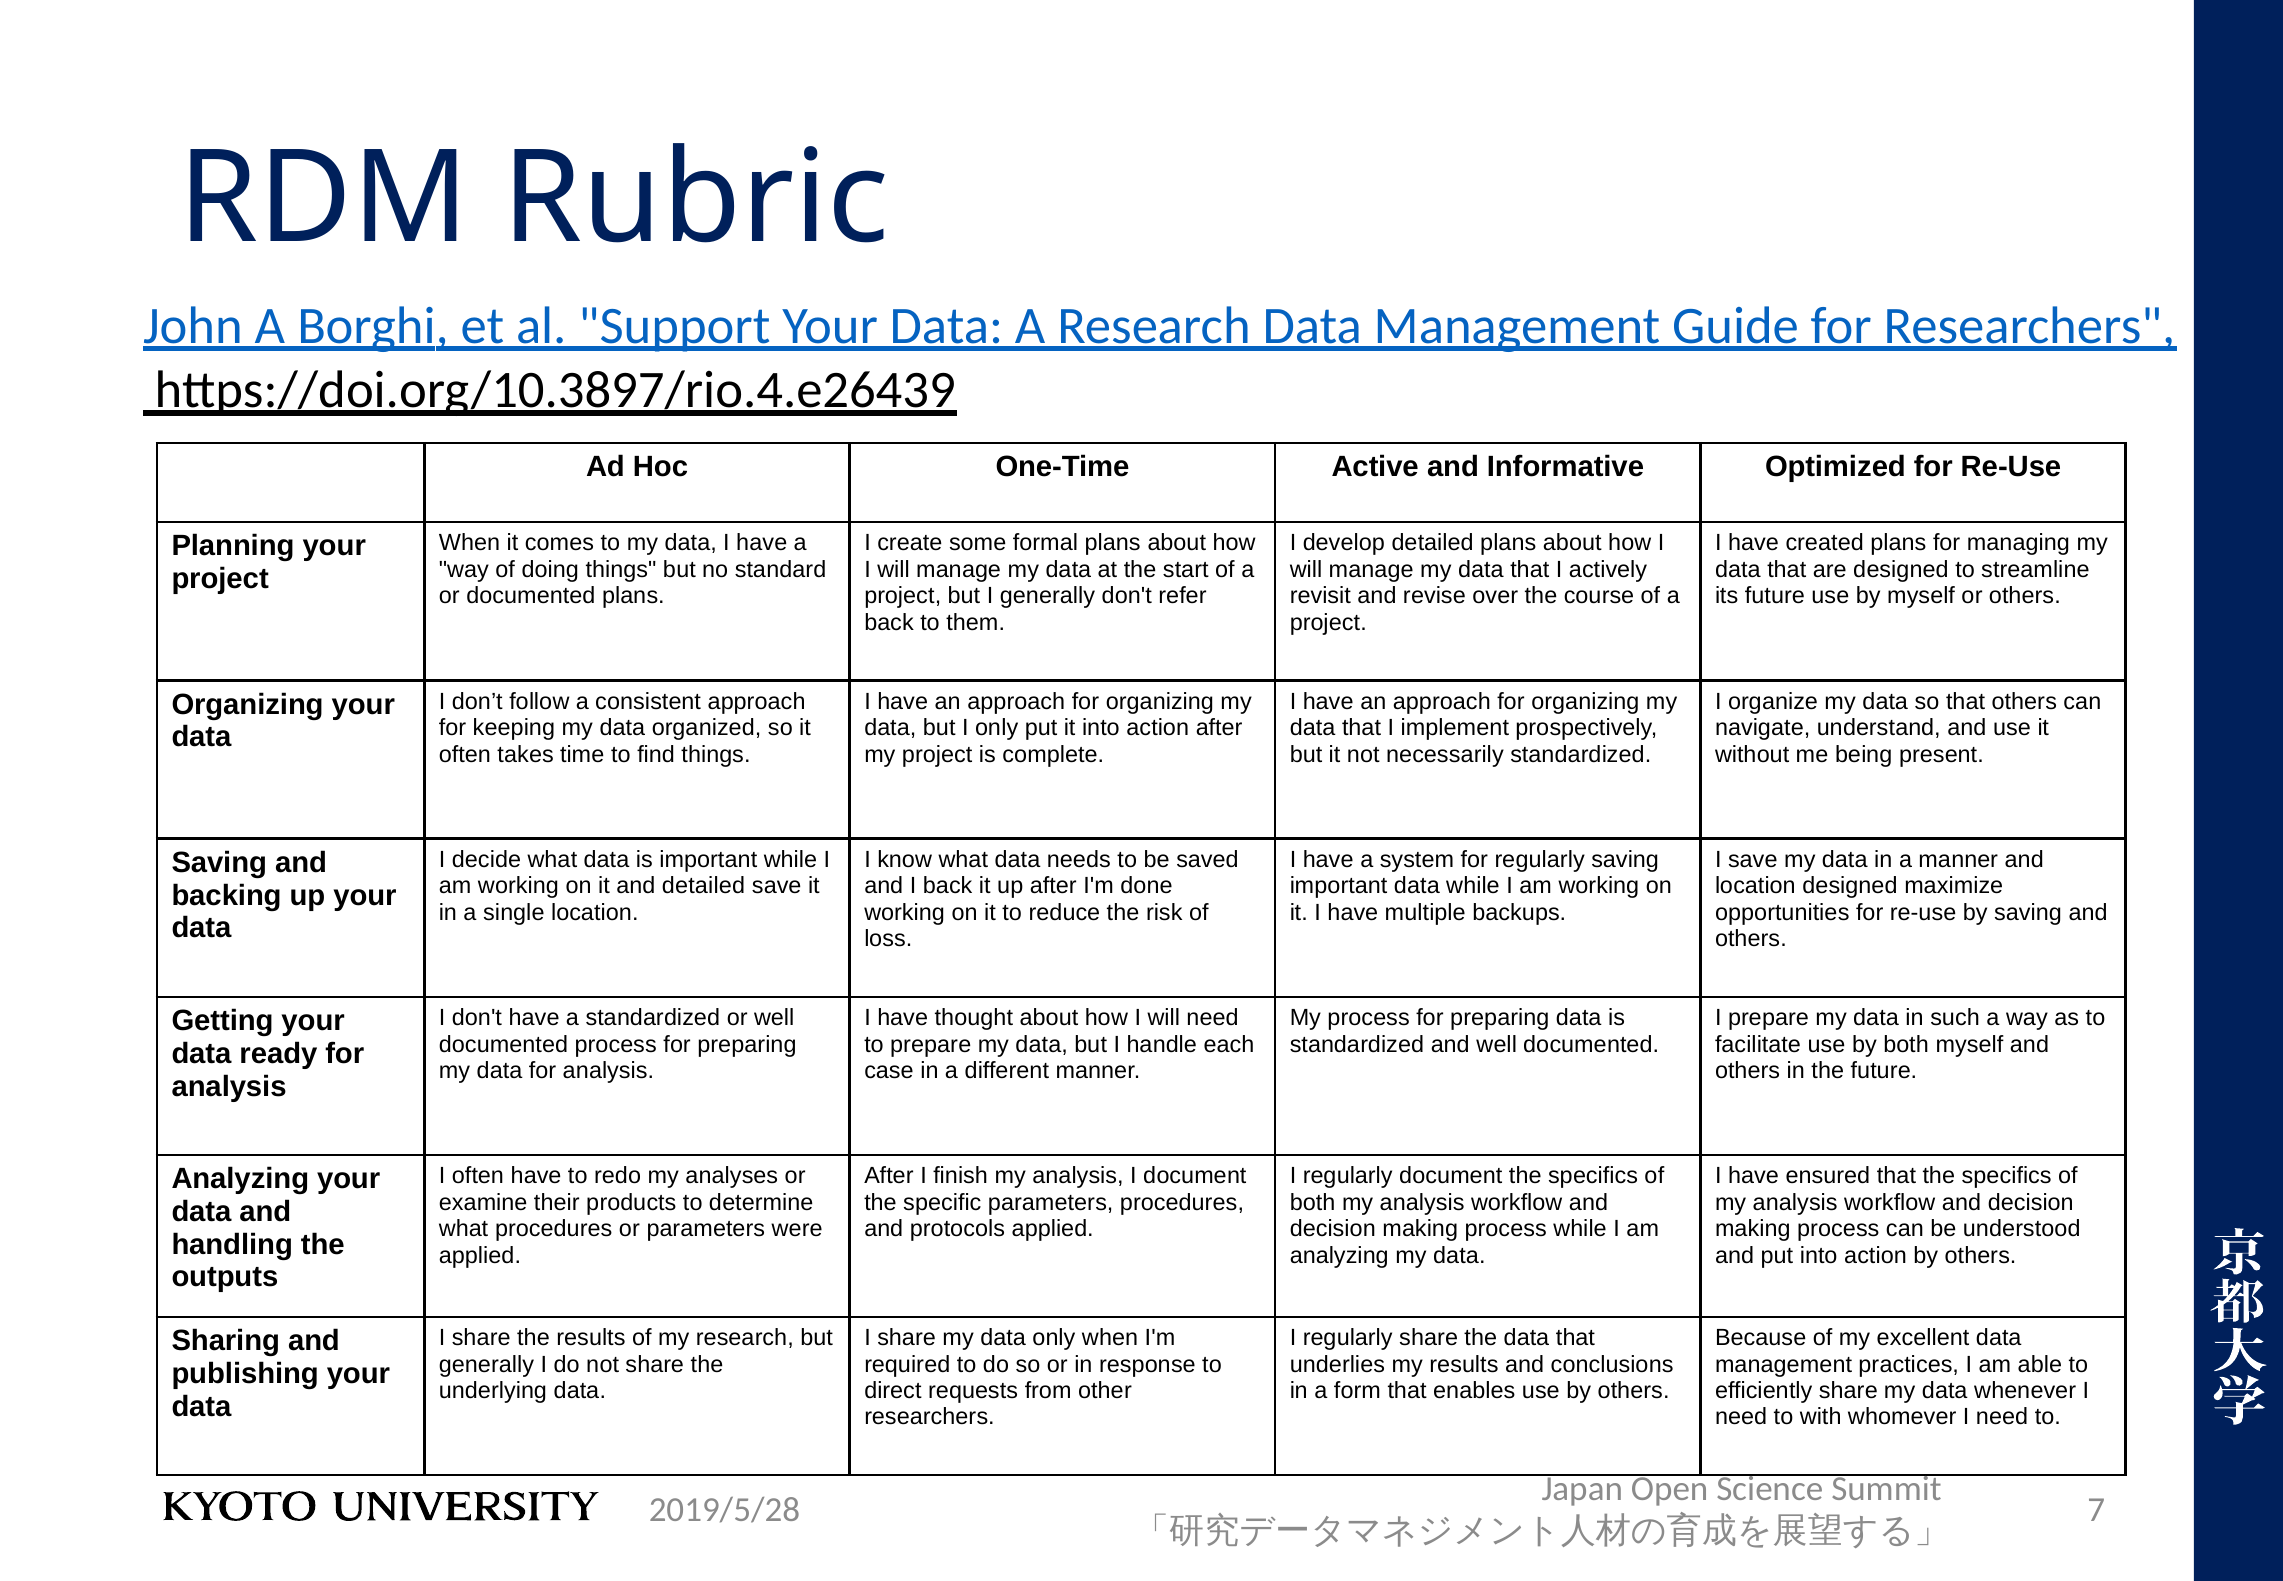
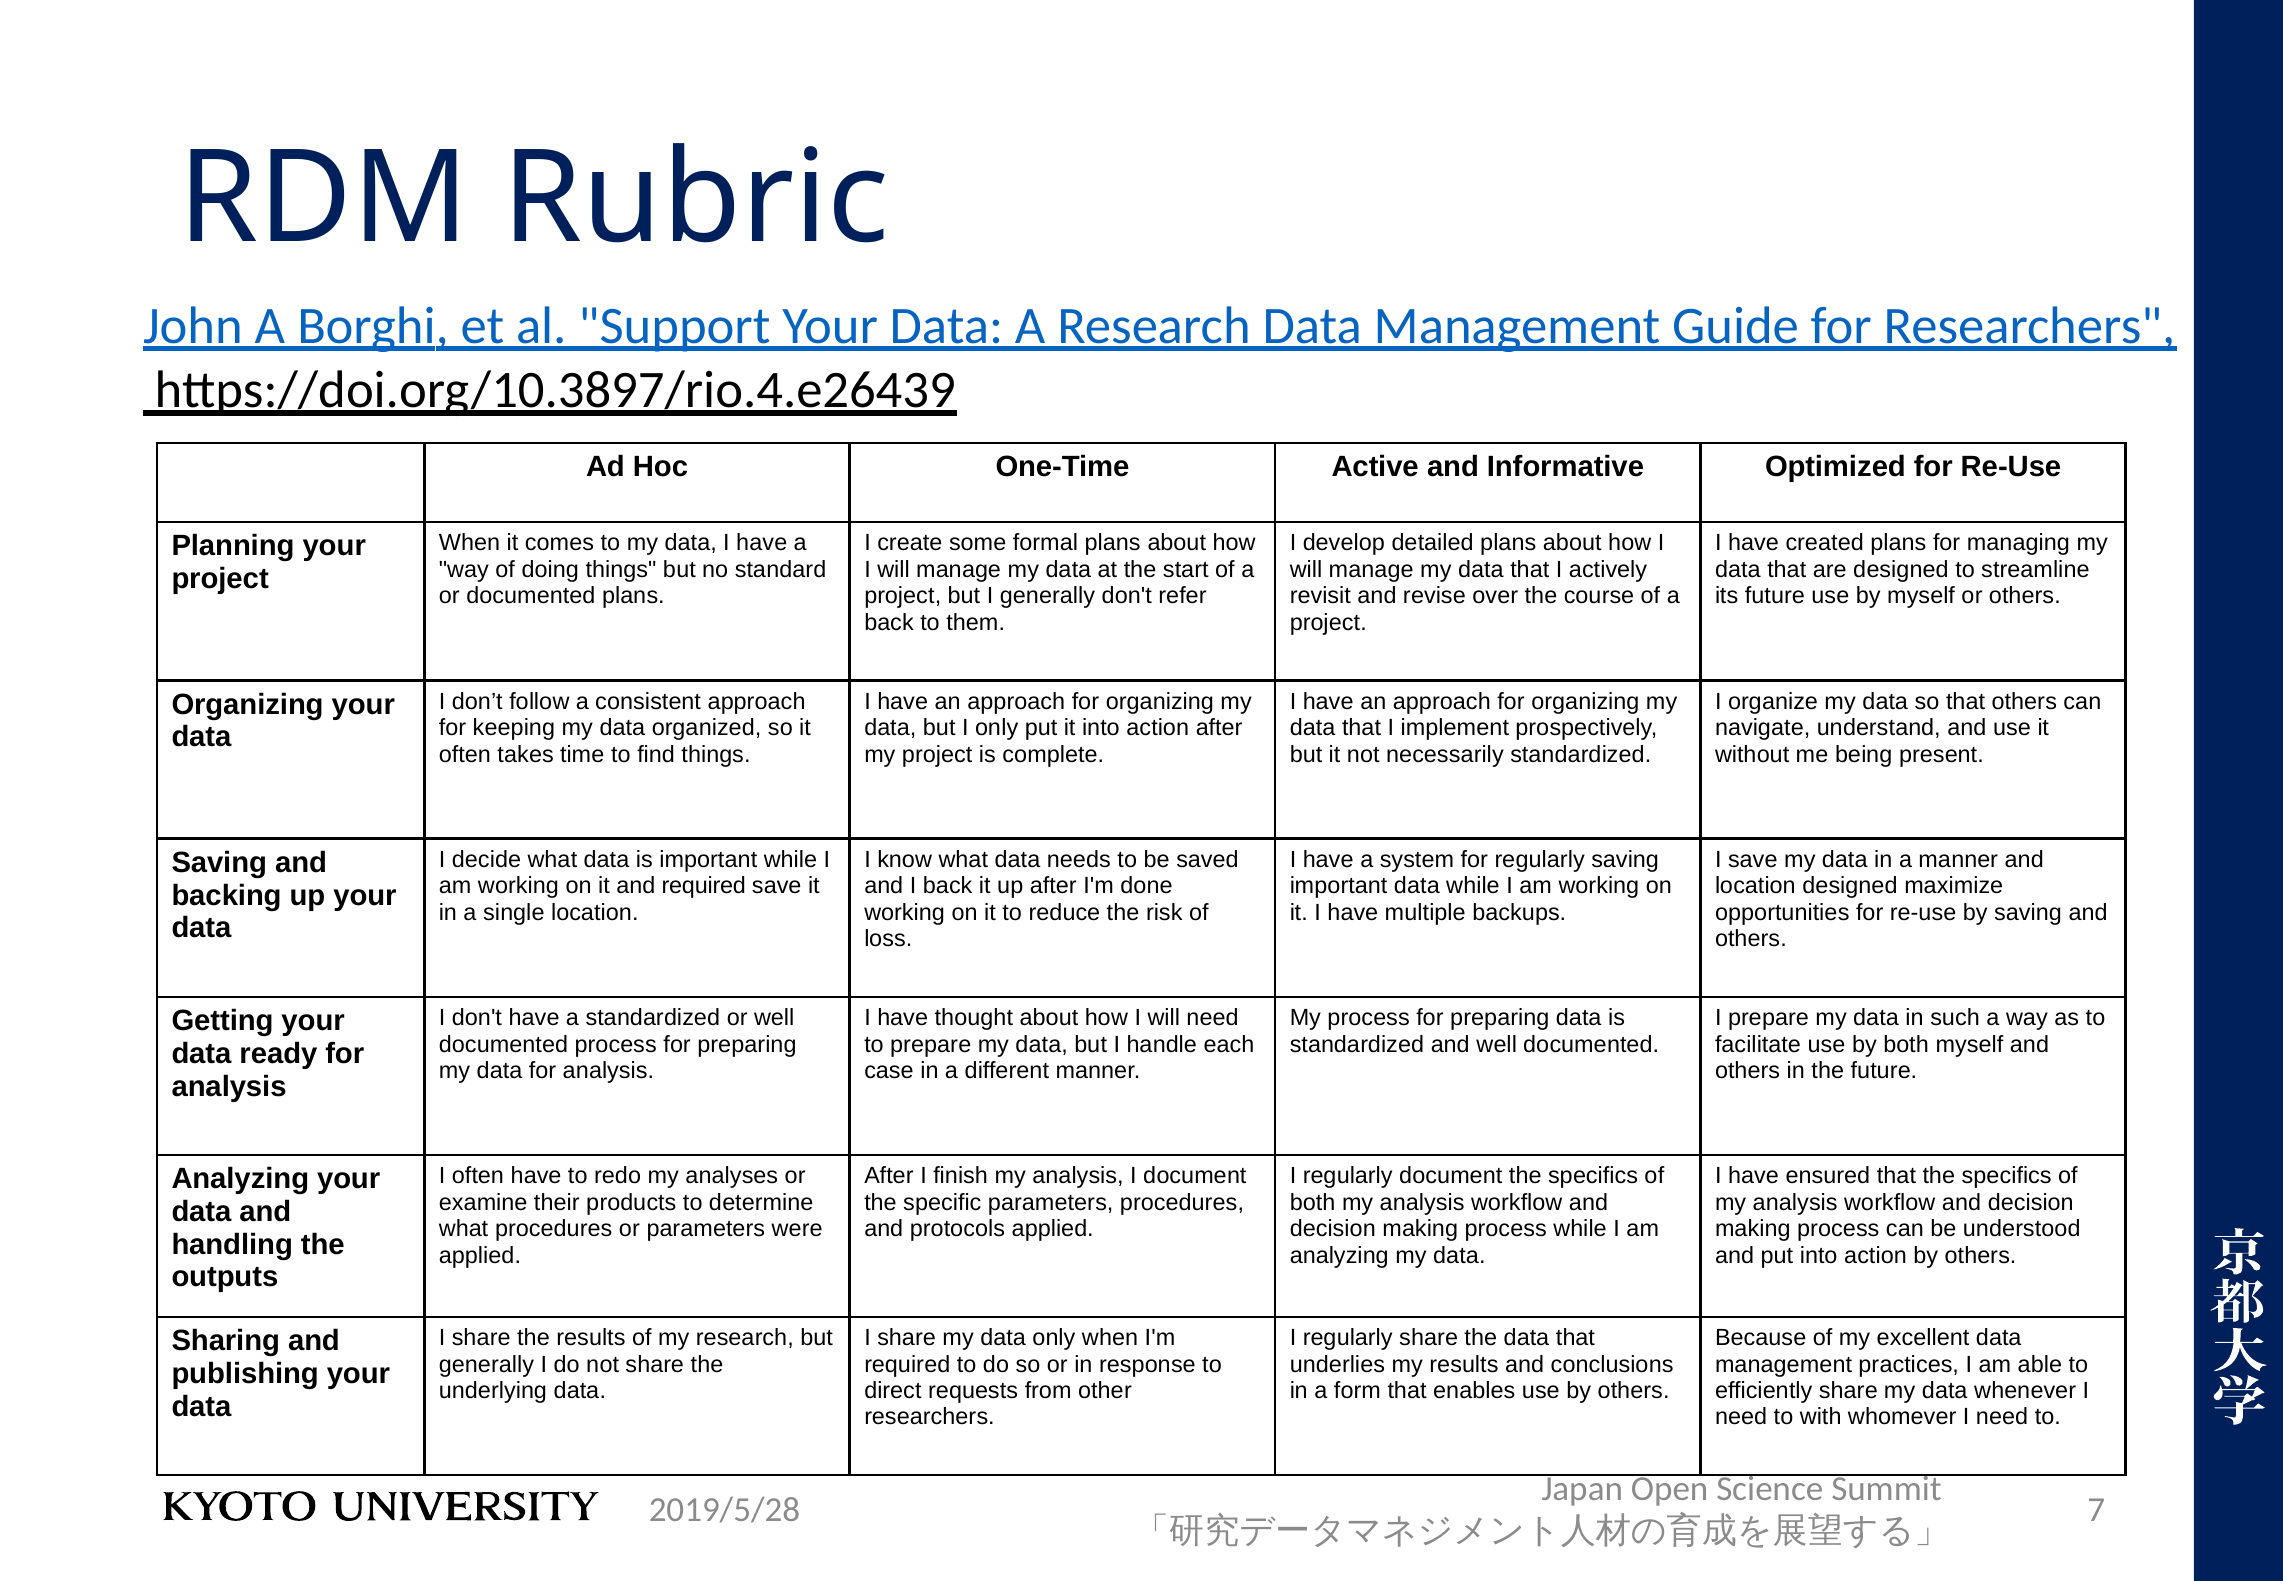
and detailed: detailed -> required (704, 886)
